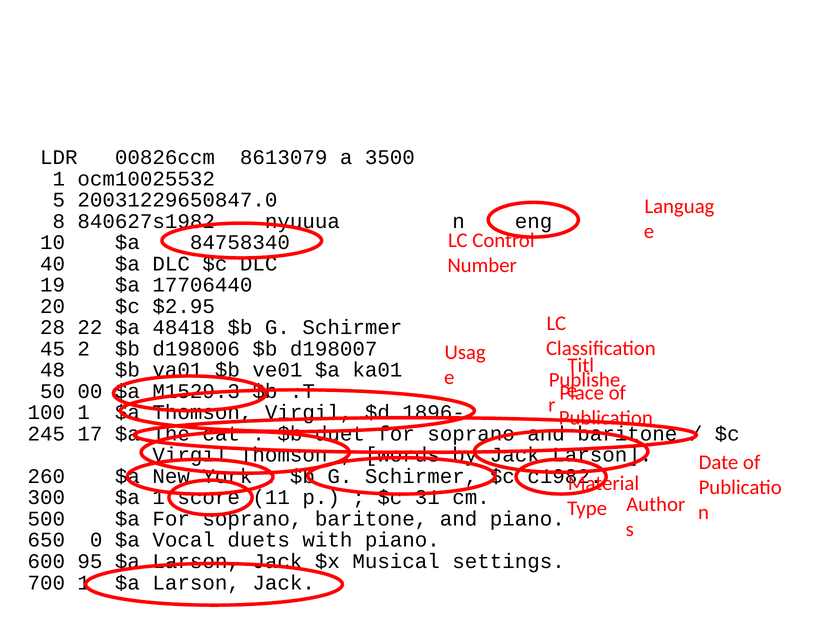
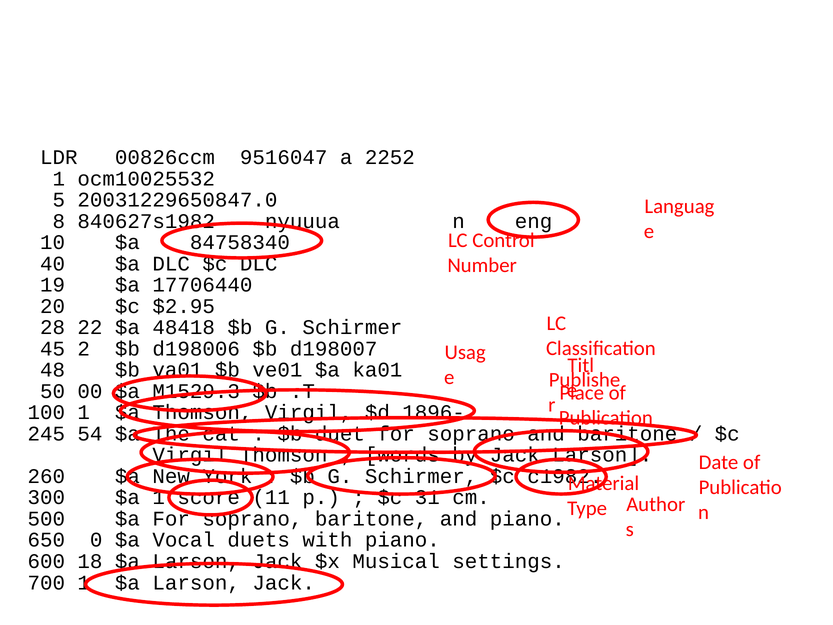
8613079: 8613079 -> 9516047 (284, 157)
3500: 3500 -> 2252 (390, 157)
17: 17 -> 54 (90, 434)
95: 95 -> 18 (90, 561)
